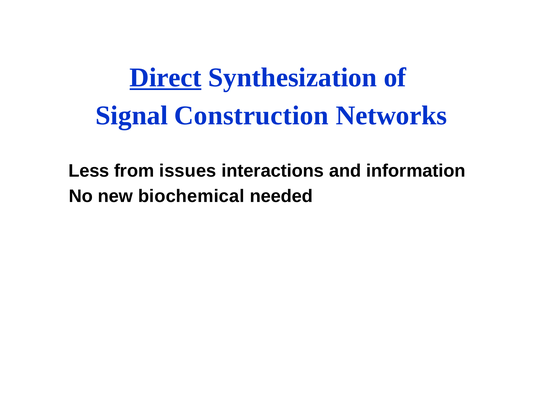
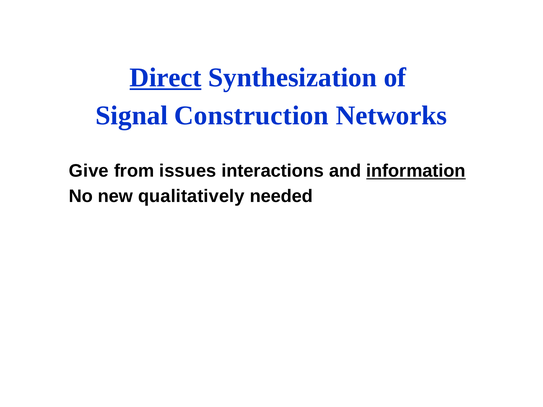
Less: Less -> Give (89, 171)
information underline: none -> present (416, 171)
biochemical: biochemical -> qualitatively (191, 196)
